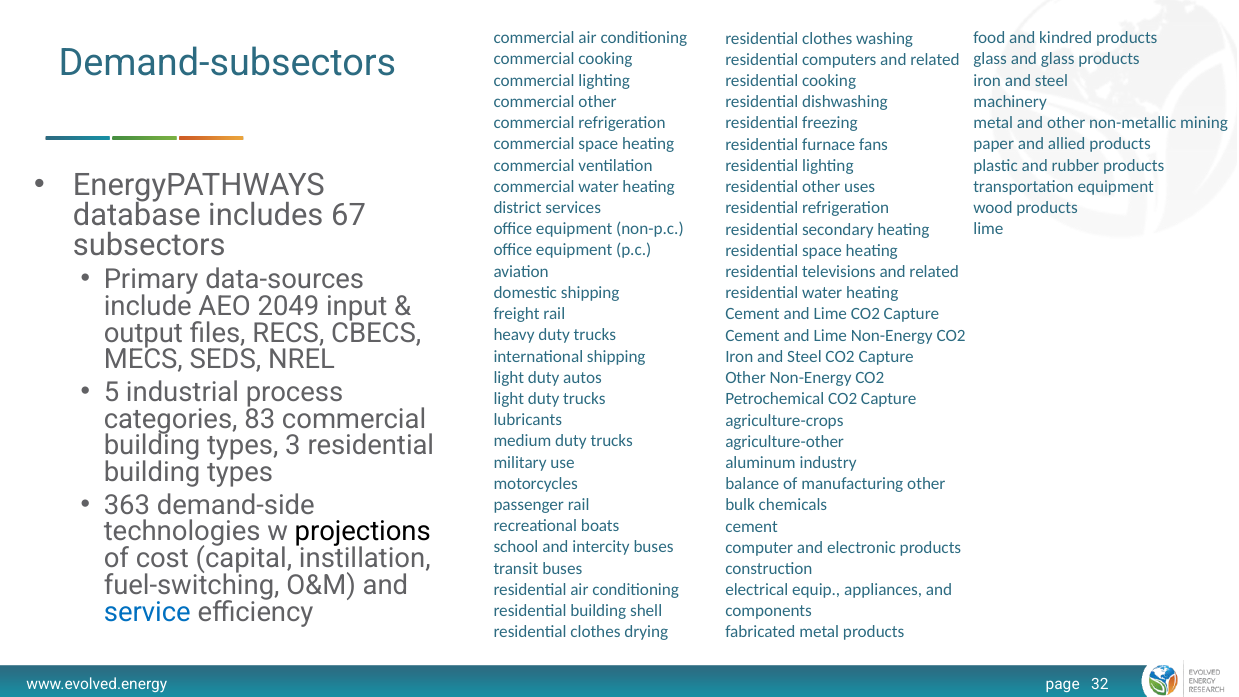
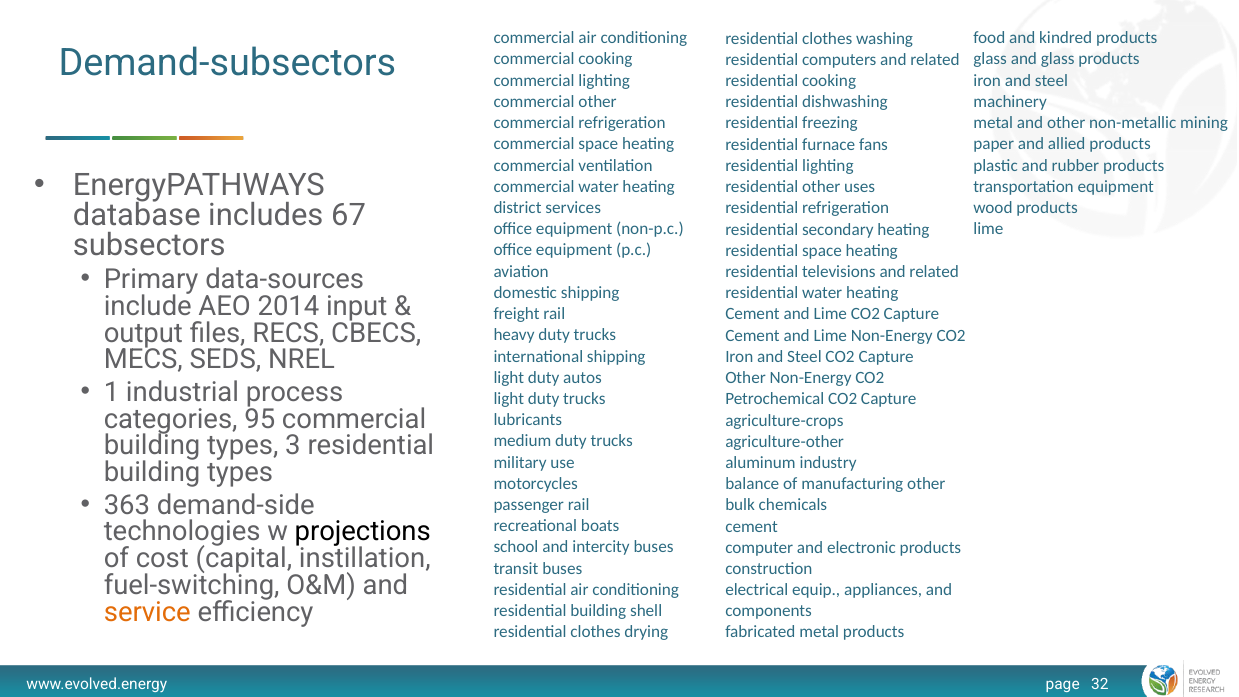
2049: 2049 -> 2014 (288, 306)
5: 5 -> 1 (112, 392)
83: 83 -> 95 (260, 419)
service colour: blue -> orange (147, 612)
